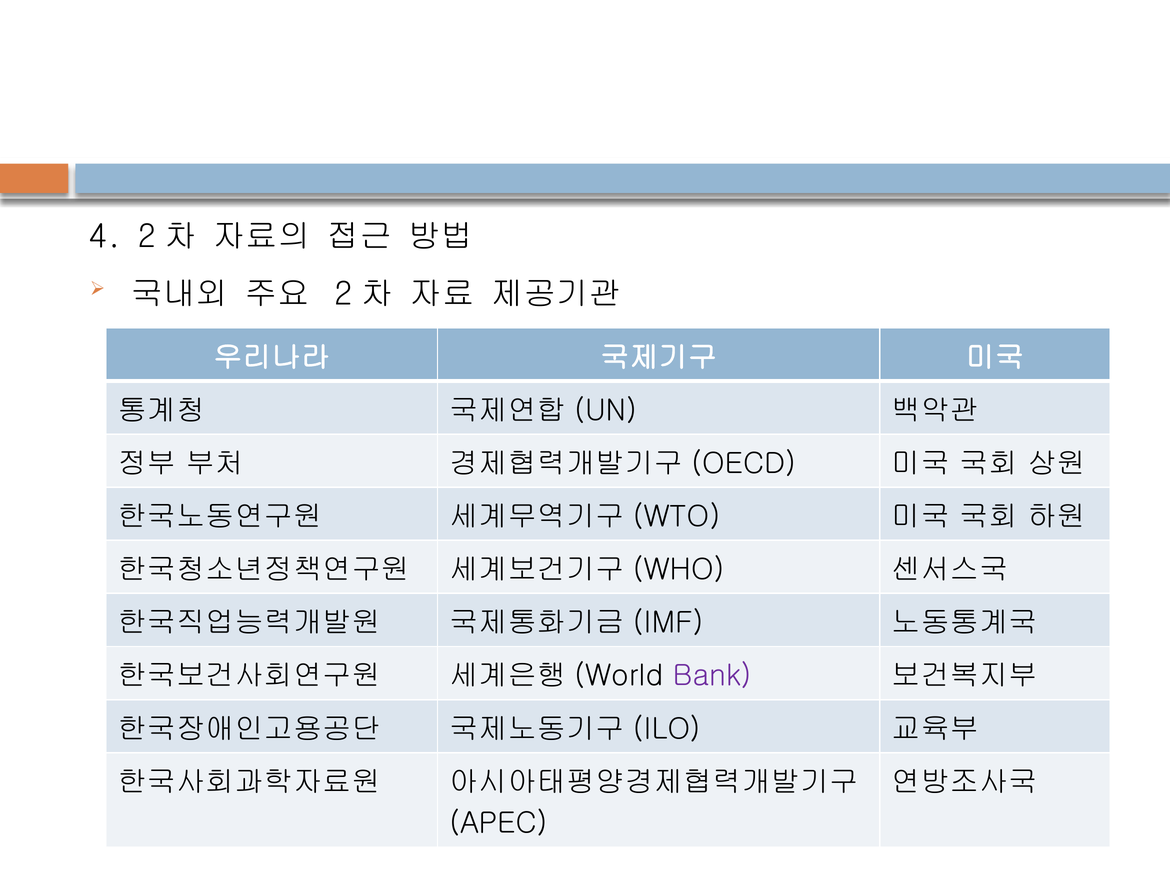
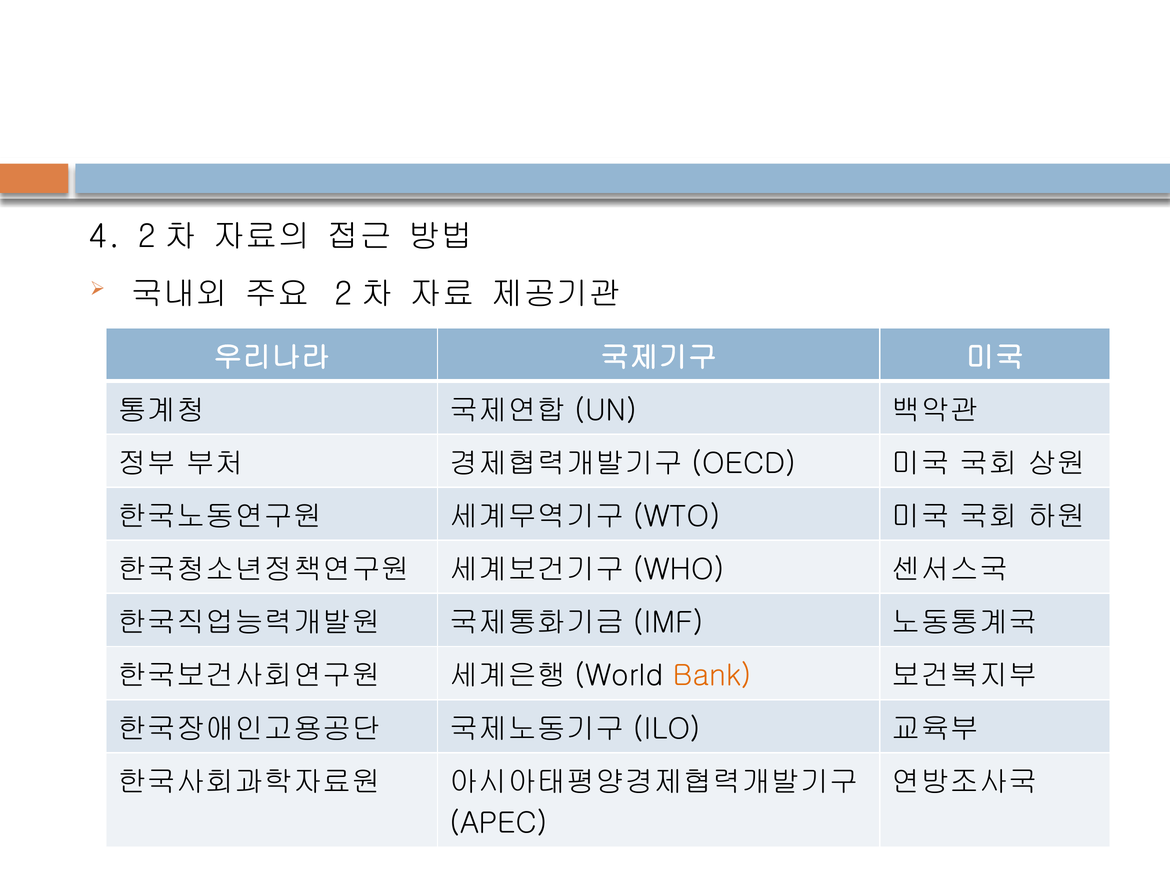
Bank colour: purple -> orange (712, 676)
